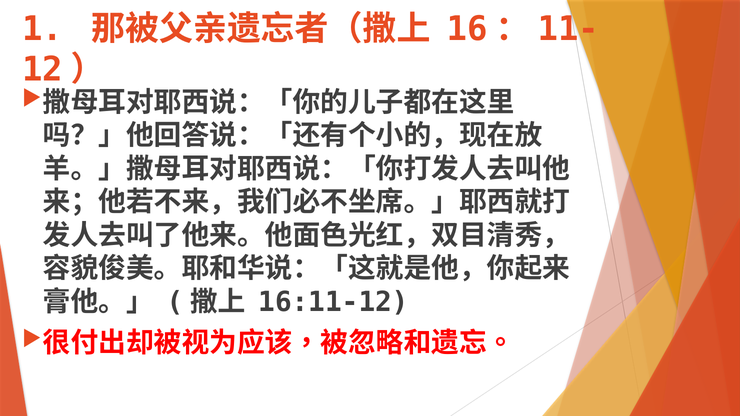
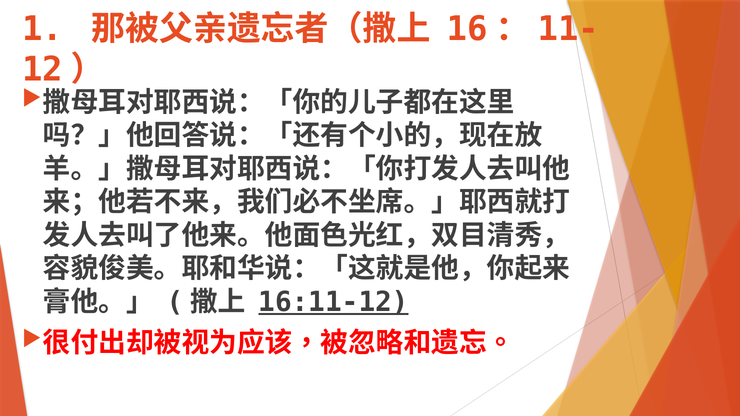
16:11-12 underline: none -> present (334, 302)
